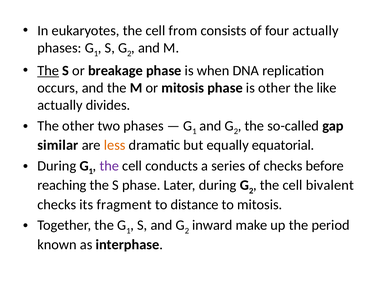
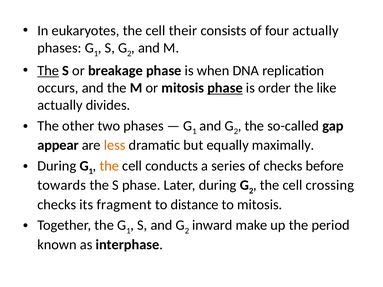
from: from -> their (183, 31)
phase underline: none -> present (225, 88)
is other: other -> order (274, 88)
similar: similar -> appear (58, 145)
equatorial: equatorial -> maximally (283, 145)
the colour: purple -> orange (109, 166)
reaching: reaching -> towards (62, 185)
bivalent: bivalent -> crossing (330, 185)
